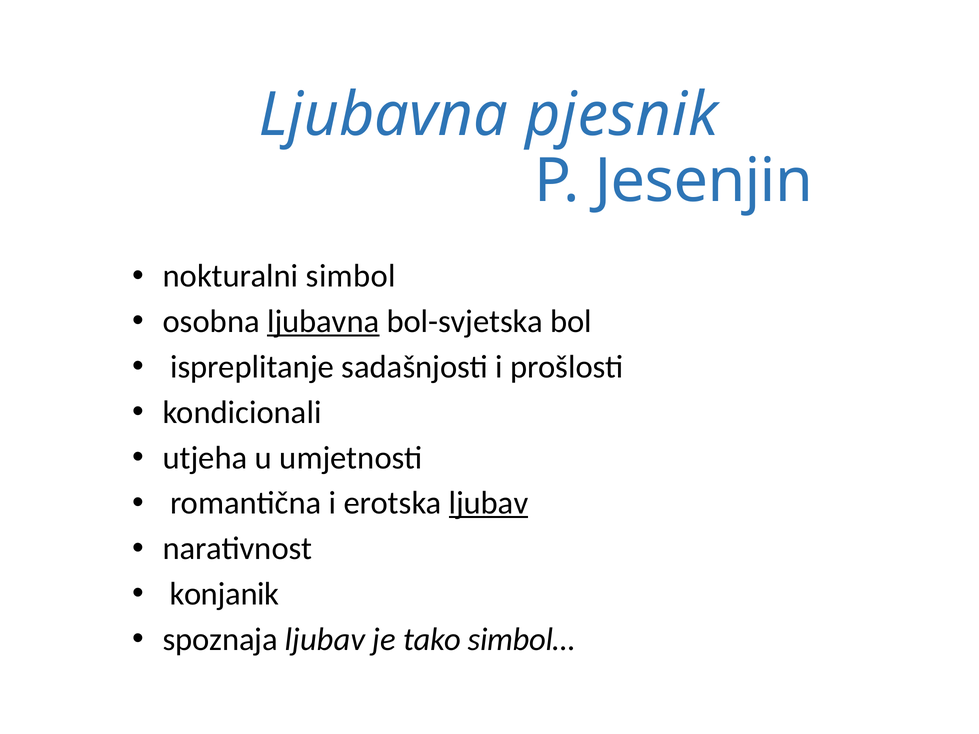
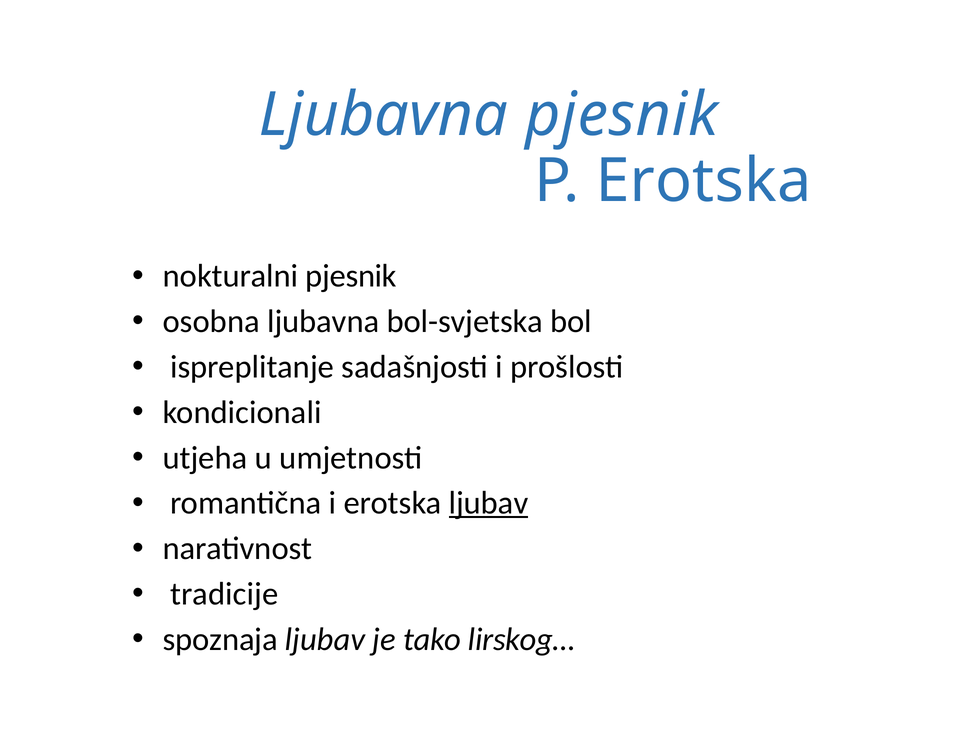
P Jesenjin: Jesenjin -> Erotska (704, 181)
nokturalni simbol: simbol -> pjesnik (351, 276)
ljubavna underline: present -> none (323, 322)
konjanik: konjanik -> tradicije (224, 594)
simbol…: simbol… -> lirskog… (522, 640)
